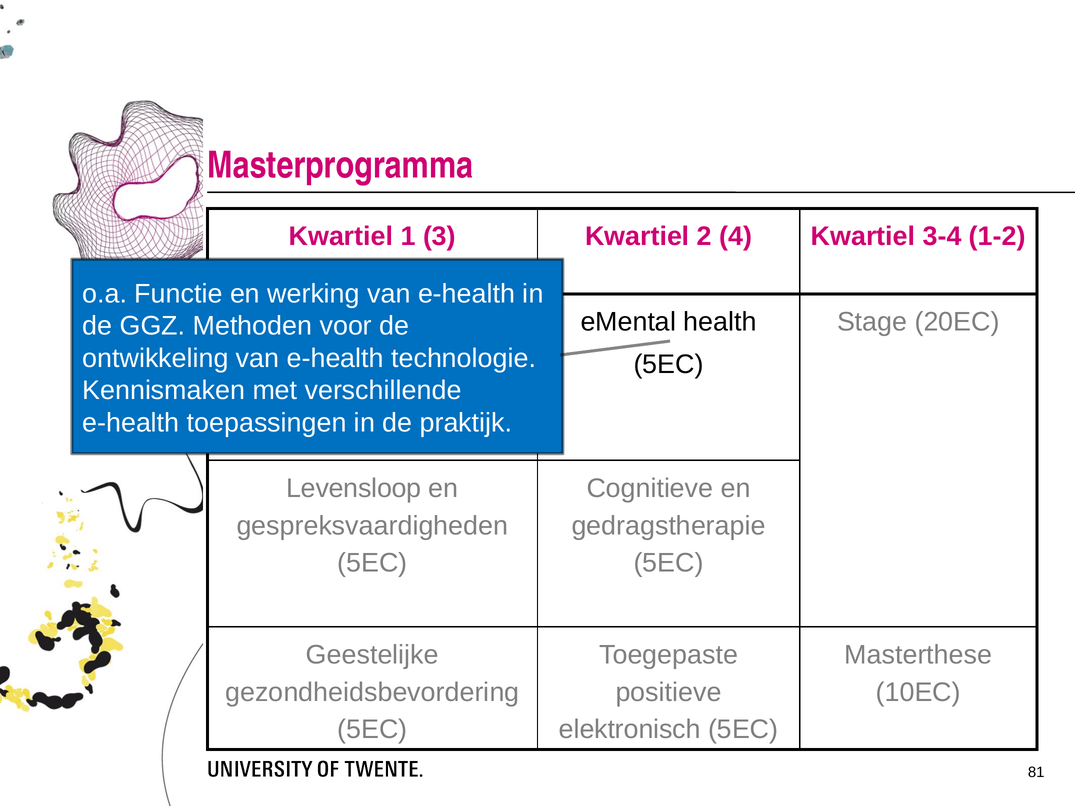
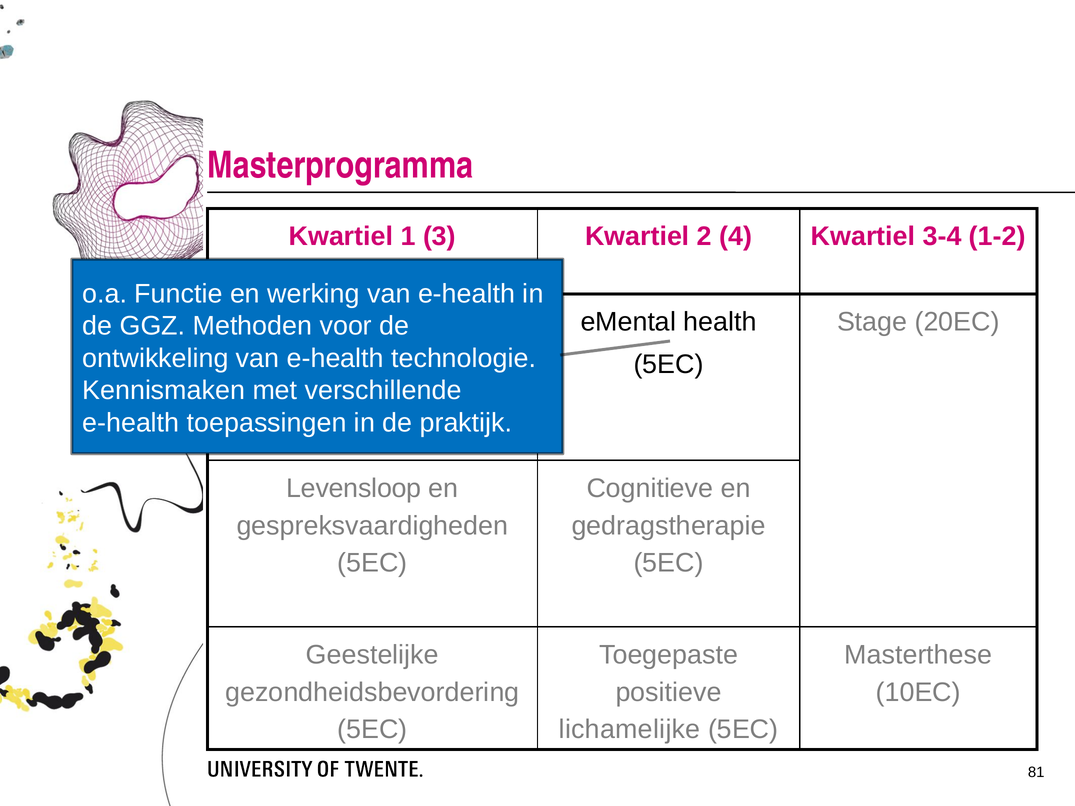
elektronisch: elektronisch -> lichamelijke (630, 730)
